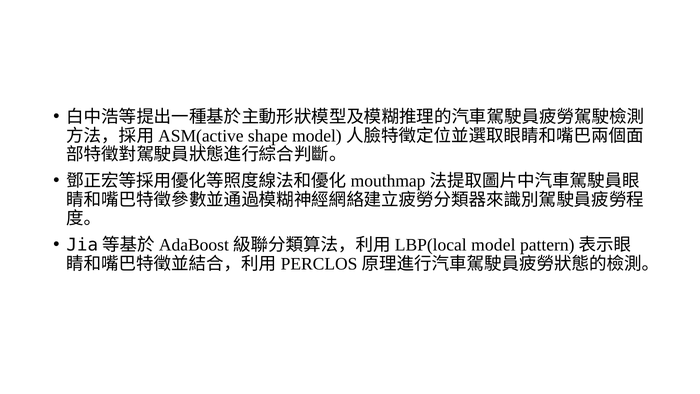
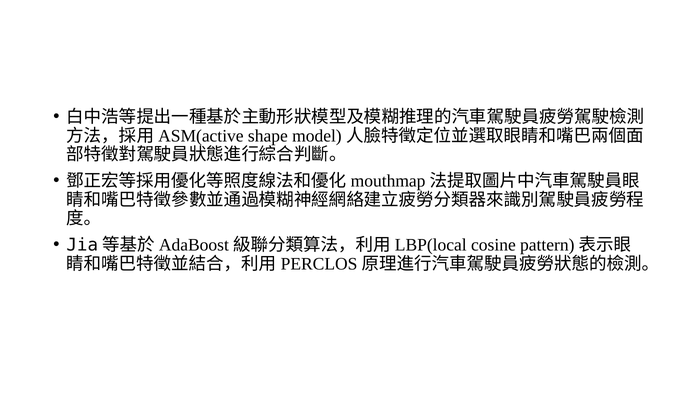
model: model -> cosine (493, 245)
